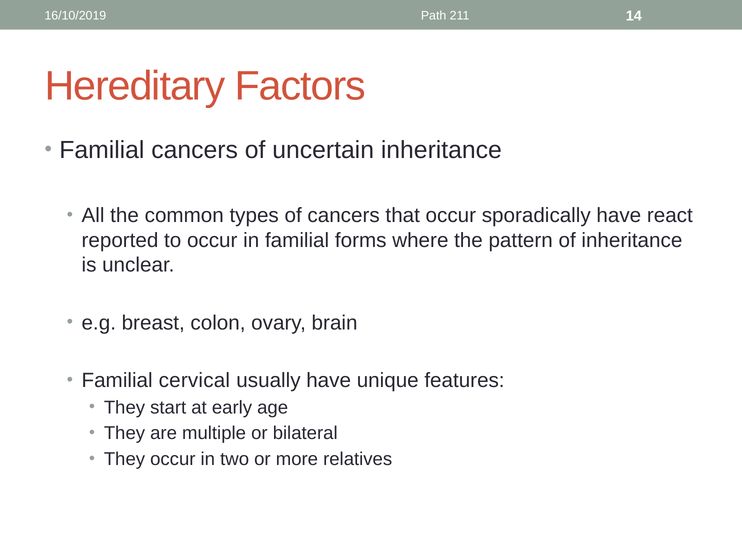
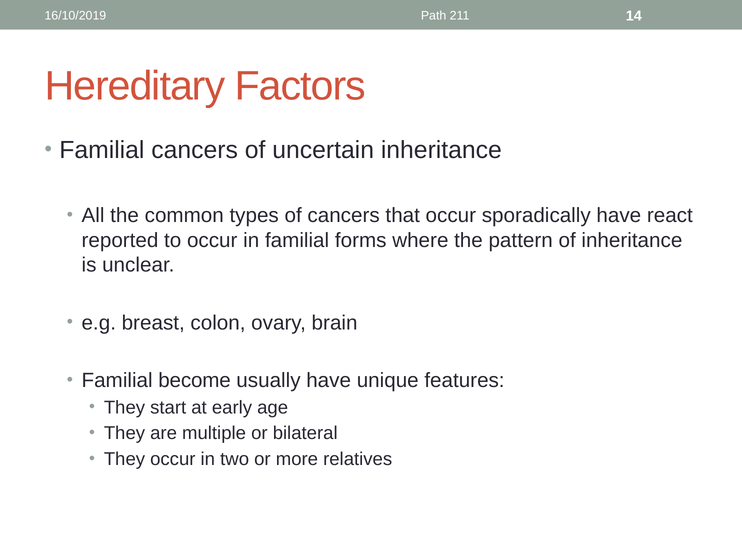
cervical: cervical -> become (195, 381)
